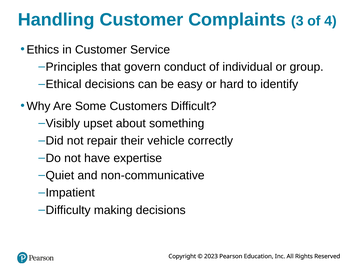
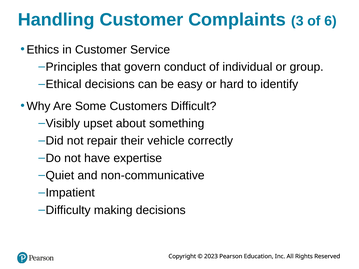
4: 4 -> 6 (331, 21)
